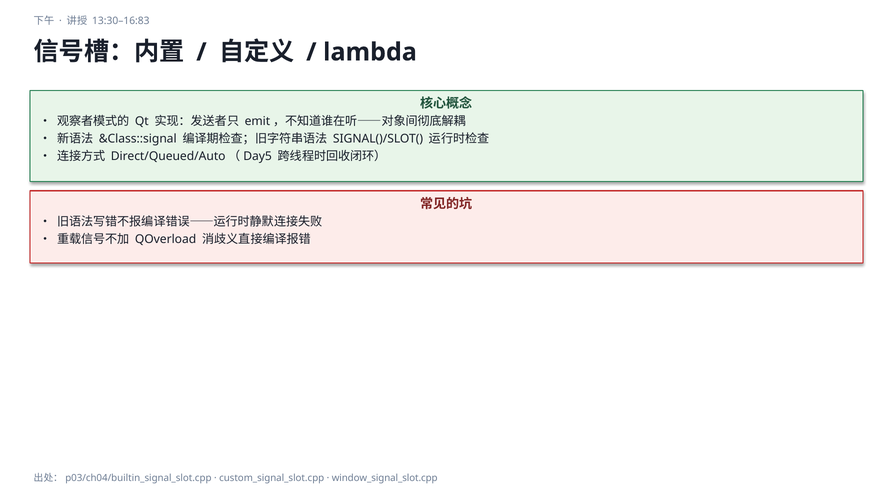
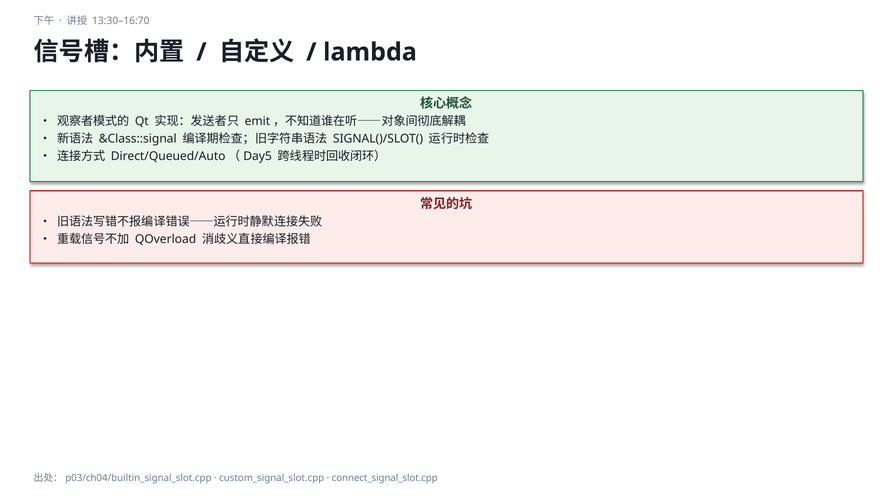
13:30–16:83: 13:30–16:83 -> 13:30–16:70 (121, 21)
window_signal_slot.cpp: window_signal_slot.cpp -> connect_signal_slot.cpp (385, 479)
